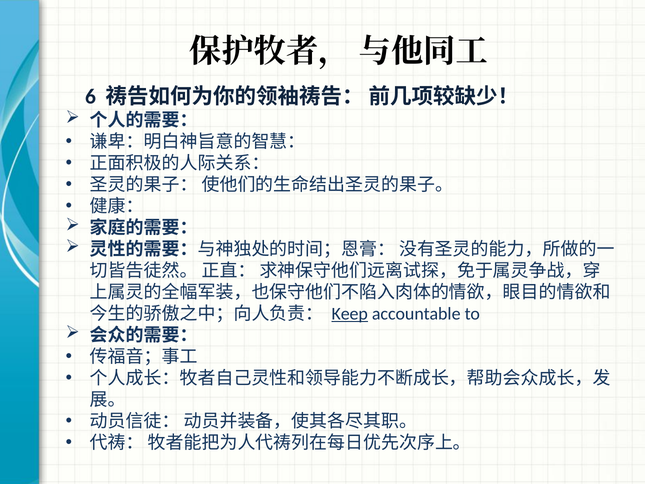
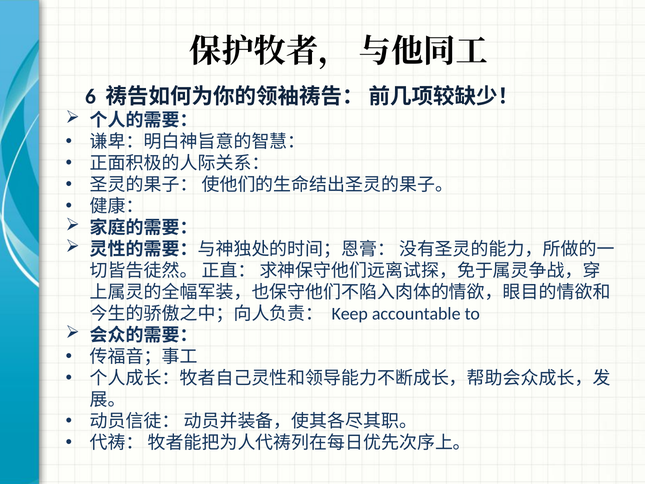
Keep underline: present -> none (350, 314)
